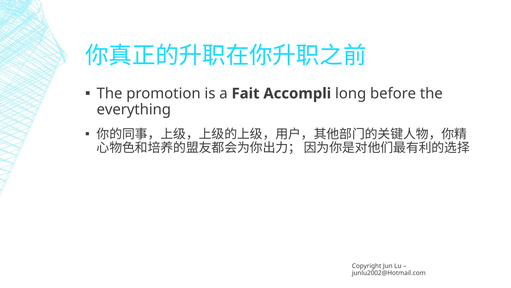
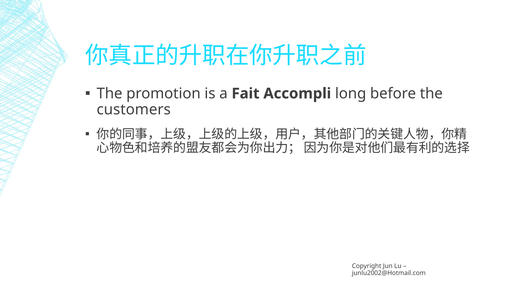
everything: everything -> customers (134, 109)
